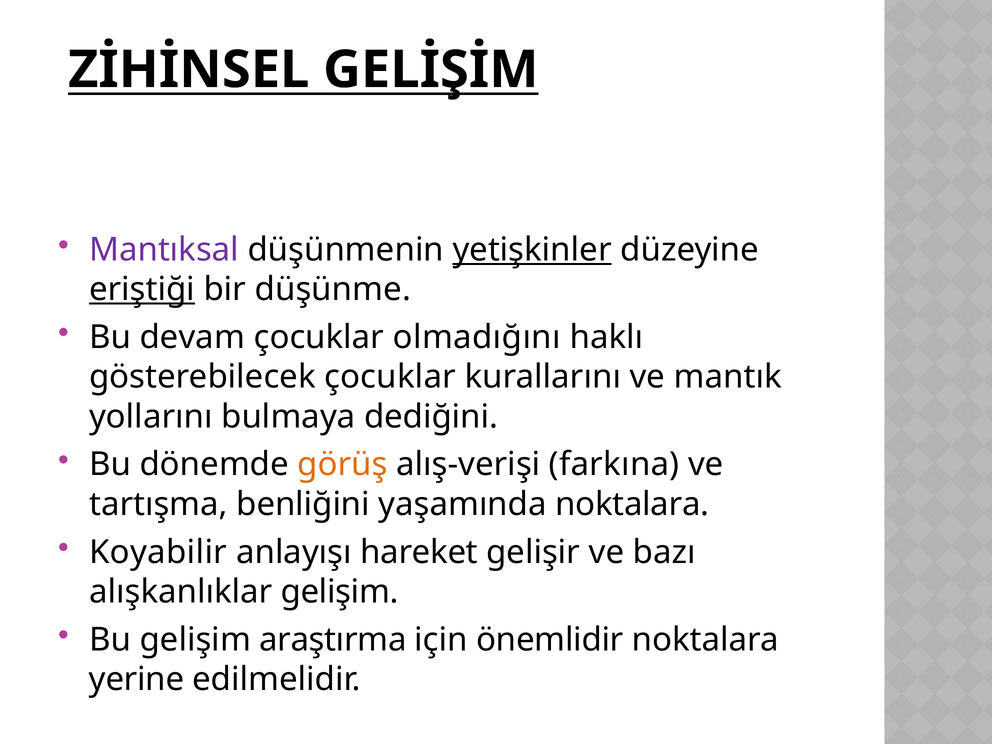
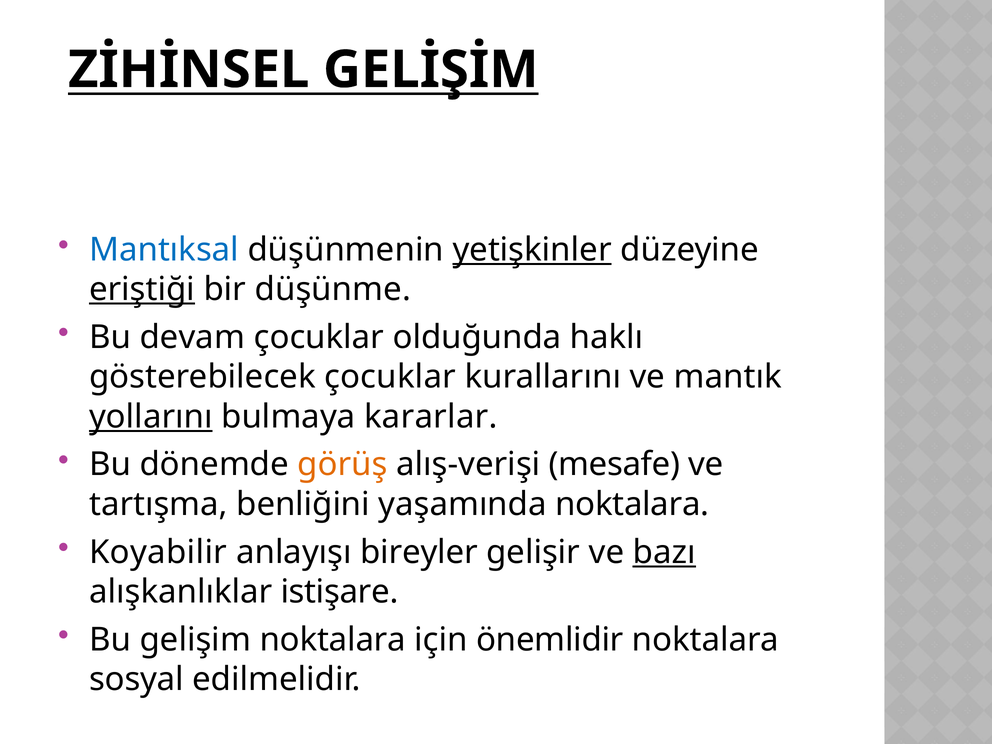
Mantıksal colour: purple -> blue (164, 250)
olmadığını: olmadığını -> olduğunda (477, 337)
yollarını underline: none -> present (151, 417)
dediğini: dediğini -> kararlar (431, 417)
farkına: farkına -> mesafe (614, 465)
hareket: hareket -> bireyler (419, 552)
bazı underline: none -> present (664, 552)
alışkanlıklar gelişim: gelişim -> istişare (340, 592)
gelişim araştırma: araştırma -> noktalara (333, 640)
yerine: yerine -> sosyal (137, 680)
